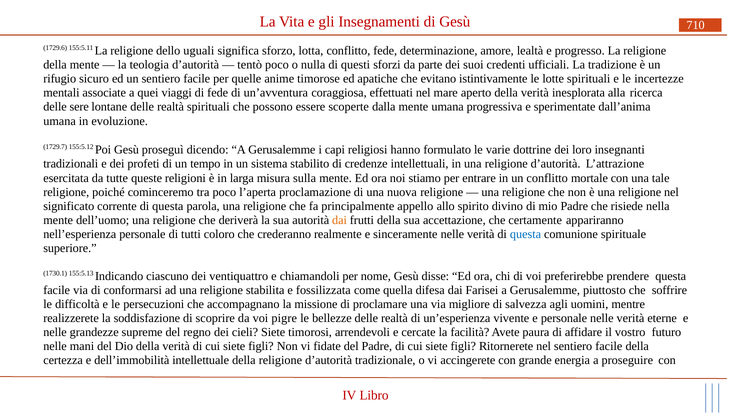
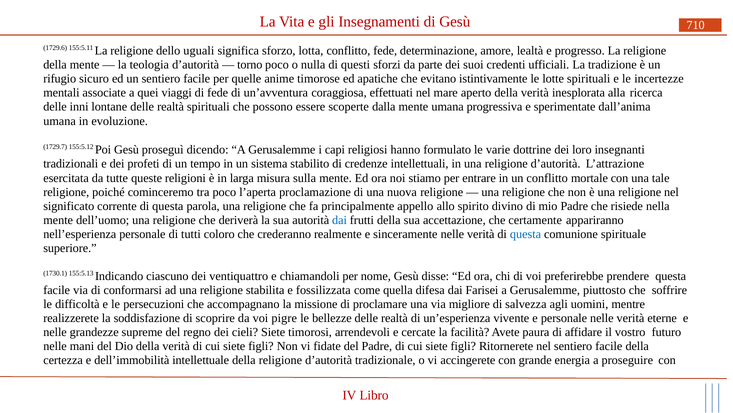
tentò: tentò -> torno (250, 65)
sere: sere -> inni (79, 107)
dai colour: orange -> blue (340, 220)
